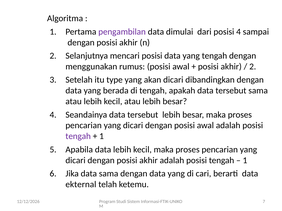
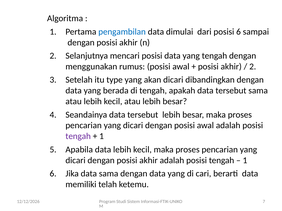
pengambilan colour: purple -> blue (122, 32)
posisi 4: 4 -> 6 (239, 32)
ekternal: ekternal -> memiliki (81, 185)
